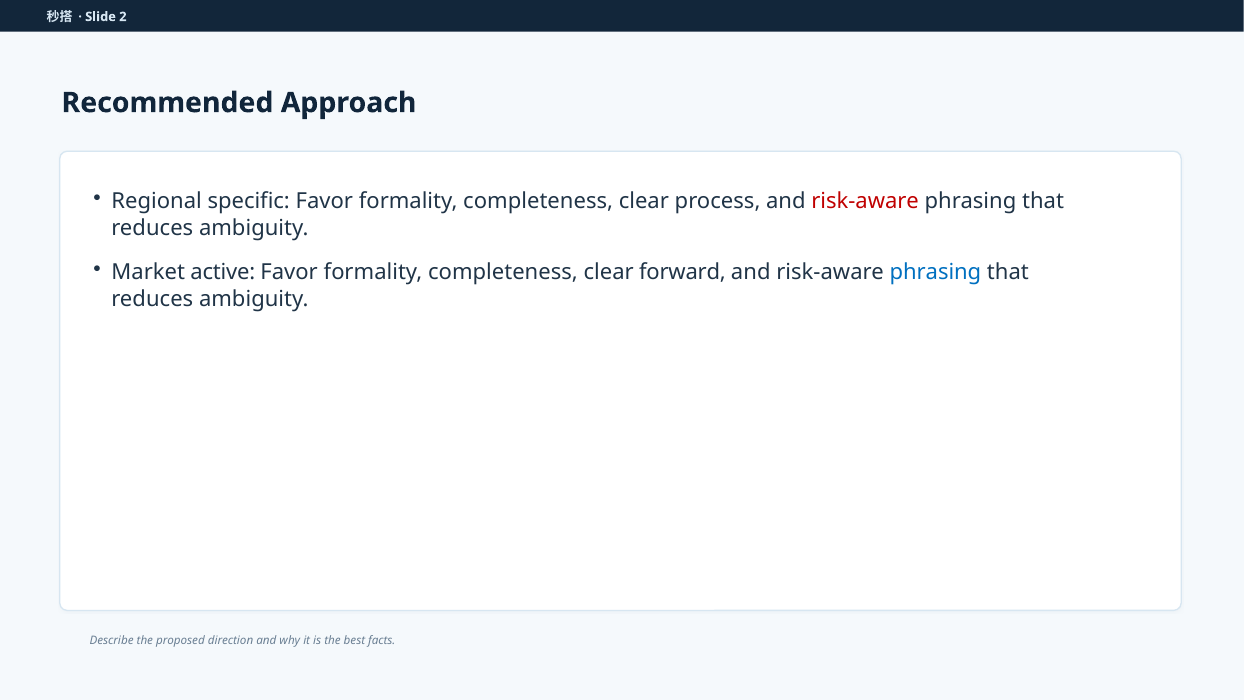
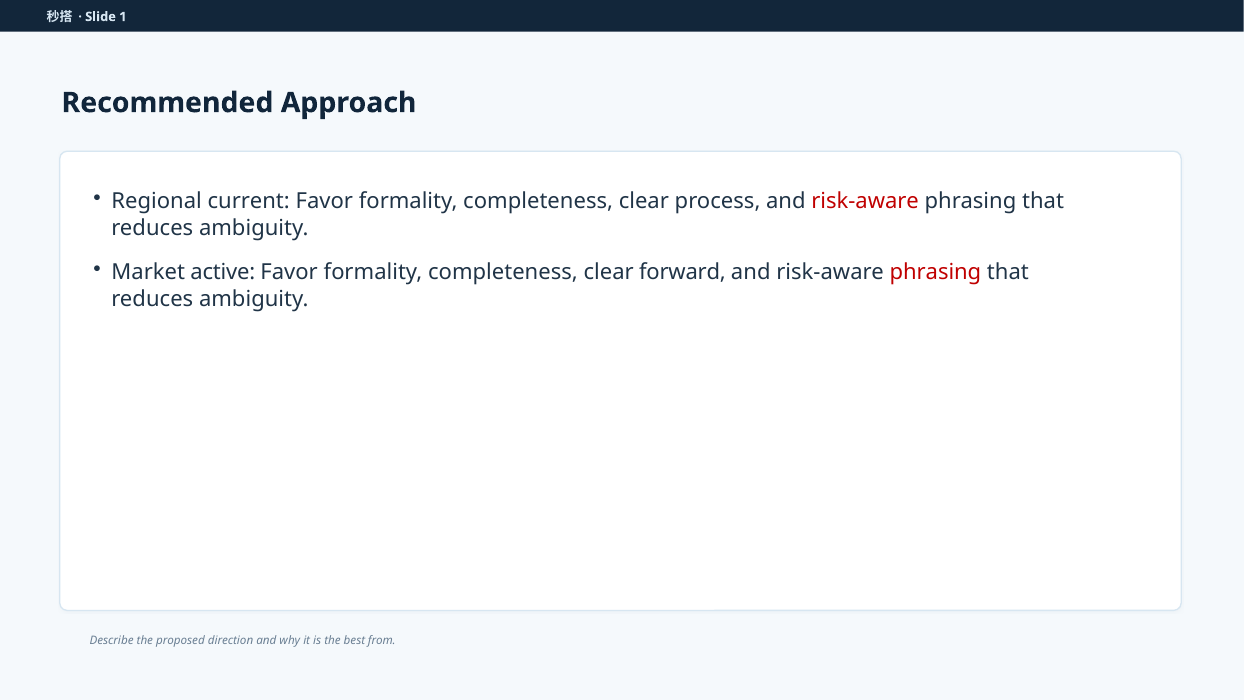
2: 2 -> 1 (123, 17)
specific: specific -> current (249, 201)
phrasing colour: blue -> red (935, 272)
facts: facts -> from (382, 641)
